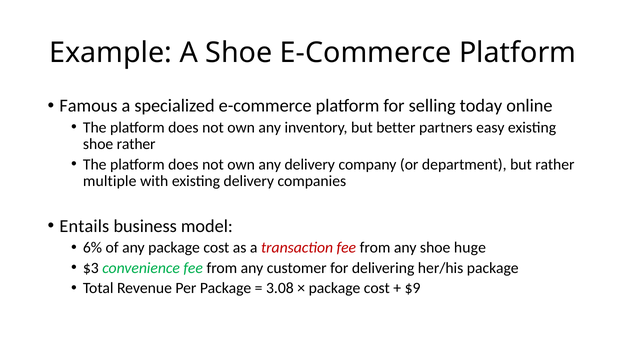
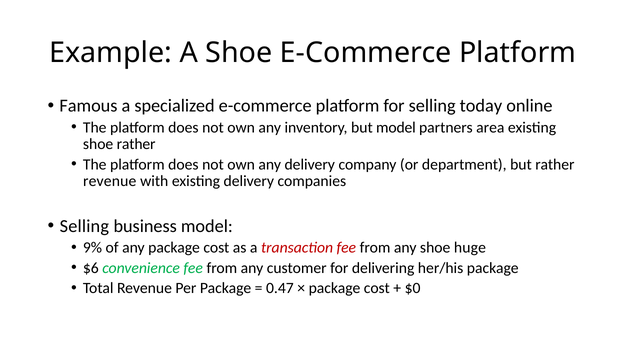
but better: better -> model (396, 127)
easy: easy -> area (490, 127)
multiple: multiple -> revenue (110, 181)
Entails: Entails -> Selling (84, 226)
6%: 6% -> 9% (92, 248)
$3: $3 -> $6 (91, 268)
3.08: 3.08 -> 0.47 (280, 288)
$9: $9 -> $0 (413, 288)
